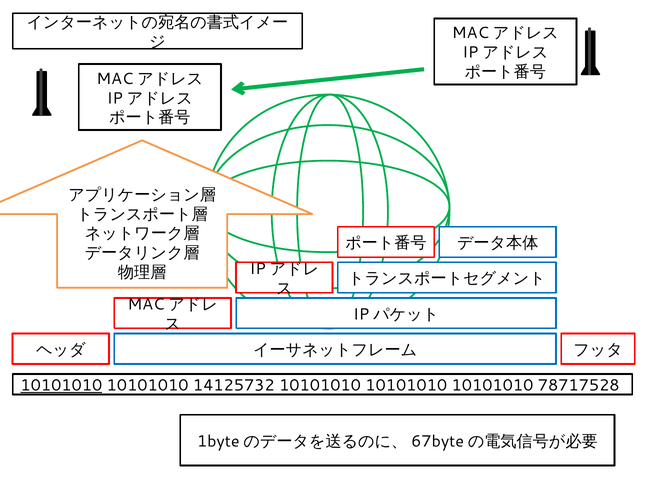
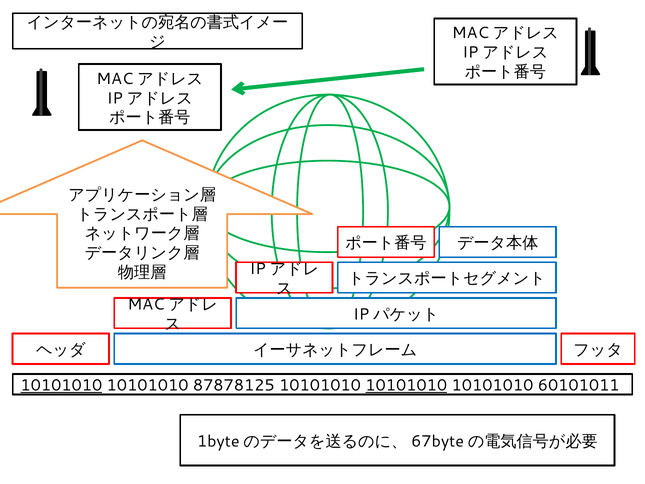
14125732: 14125732 -> 87878125 (234, 385)
10101010 underline: none -> present (406, 385)
78717528: 78717528 -> 60101011 (579, 385)
